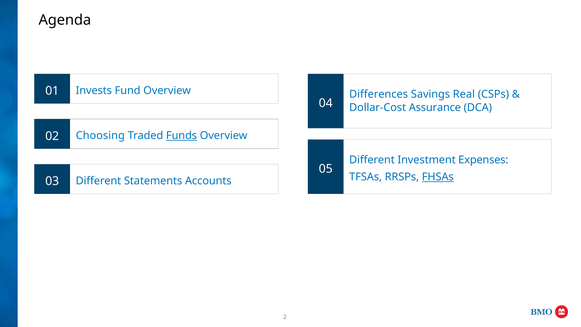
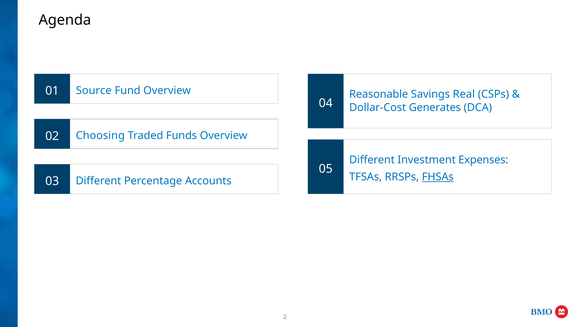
Invests: Invests -> Source (94, 91)
Differences: Differences -> Reasonable (379, 94)
Assurance: Assurance -> Generates (435, 107)
Funds underline: present -> none (182, 136)
Statements: Statements -> Percentage (153, 181)
